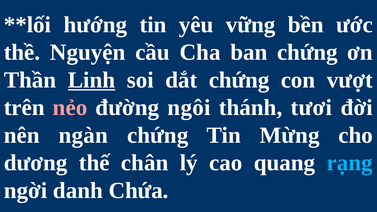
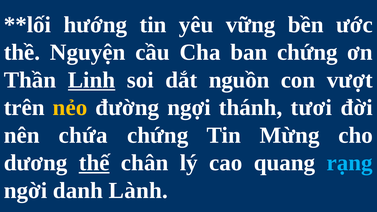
dắt chứng: chứng -> nguồn (239, 80)
nẻo colour: pink -> yellow (70, 108)
ngôi: ngôi -> ngợi (189, 108)
ngàn: ngàn -> chứa (83, 135)
thế underline: none -> present (94, 163)
Chứa: Chứa -> Lành (138, 191)
